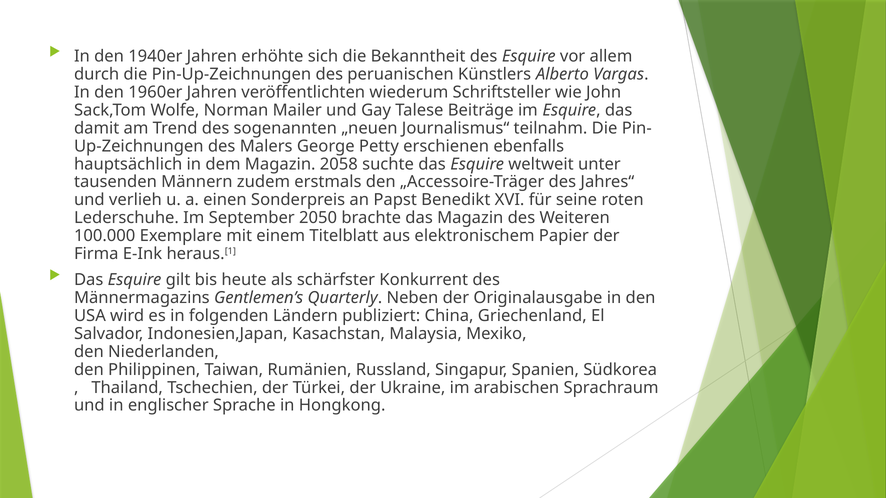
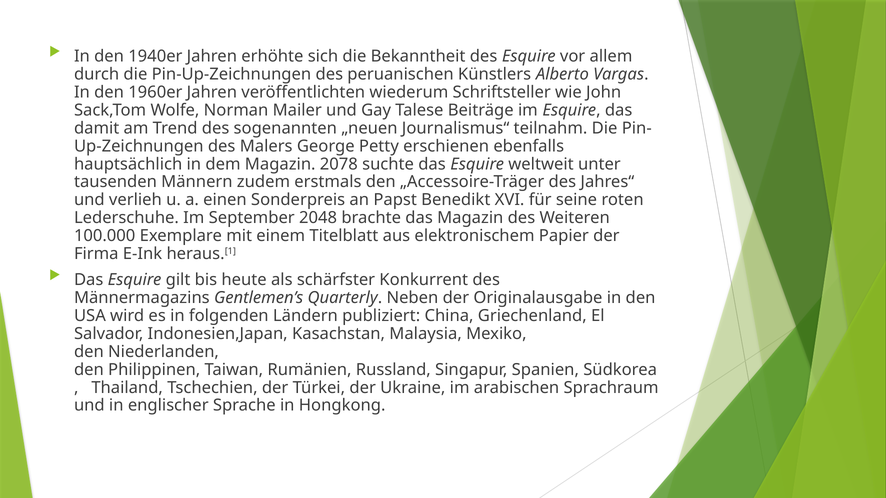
2058: 2058 -> 2078 (339, 164)
2050: 2050 -> 2048 (318, 218)
